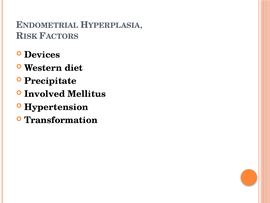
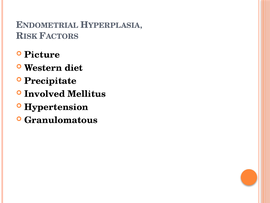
Devices: Devices -> Picture (42, 55)
Transformation: Transformation -> Granulomatous (61, 120)
